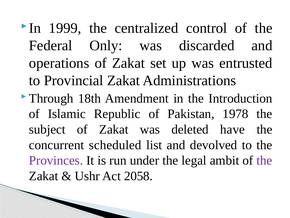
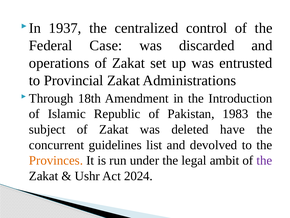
1999: 1999 -> 1937 (65, 28)
Only: Only -> Case (106, 45)
1978: 1978 -> 1983 (235, 114)
scheduled: scheduled -> guidelines (115, 145)
Provinces colour: purple -> orange (56, 160)
2058: 2058 -> 2024 (138, 176)
